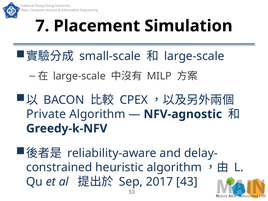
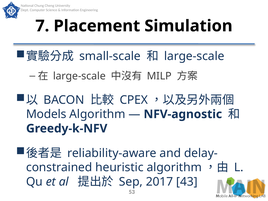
Private: Private -> Models (46, 114)
